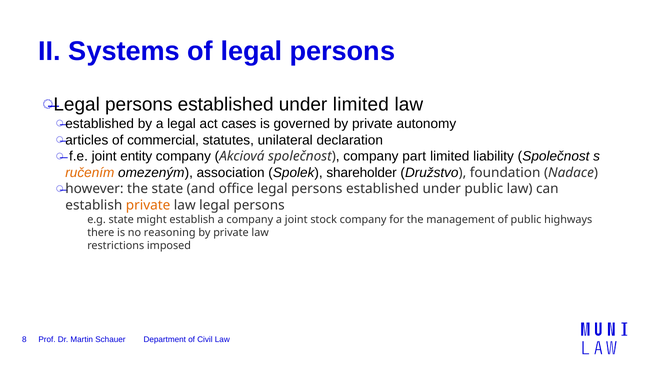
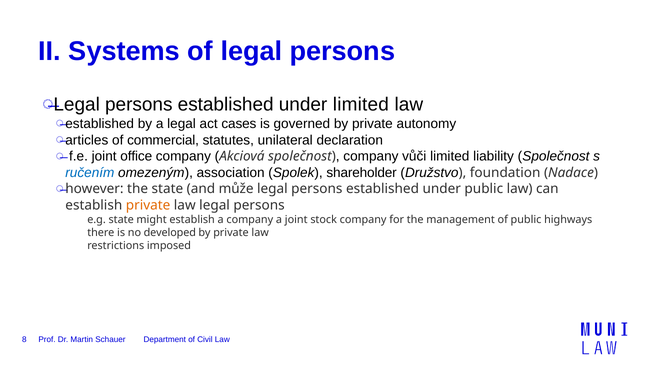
entity: entity -> office (136, 156)
part: part -> vůči (414, 156)
ručením colour: orange -> blue (90, 173)
office: office -> může (236, 189)
reasoning: reasoning -> developed (170, 233)
